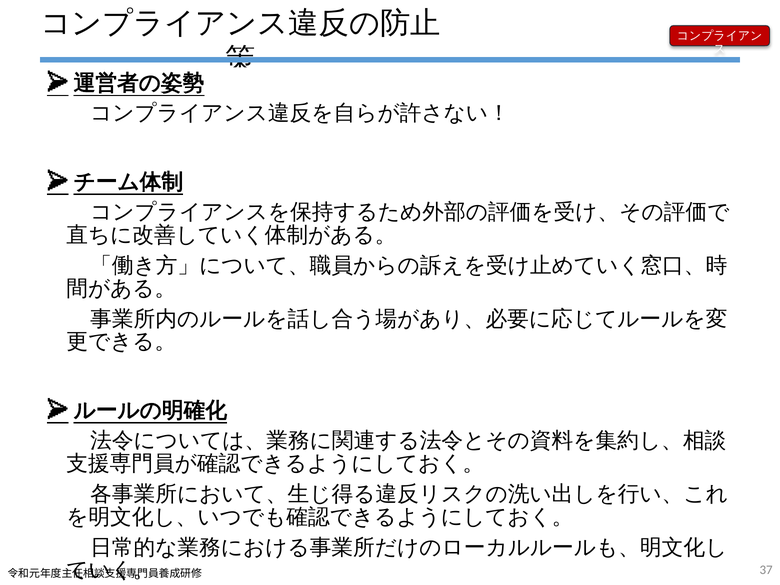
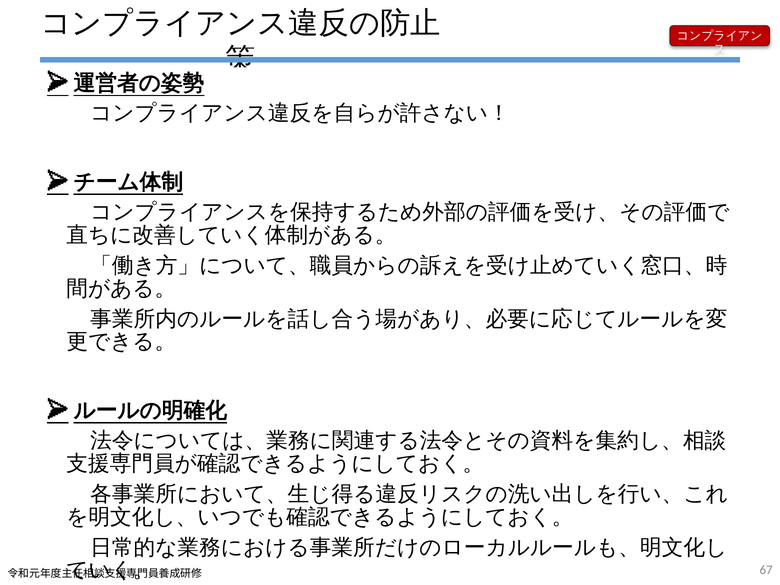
37: 37 -> 67 (766, 570)
